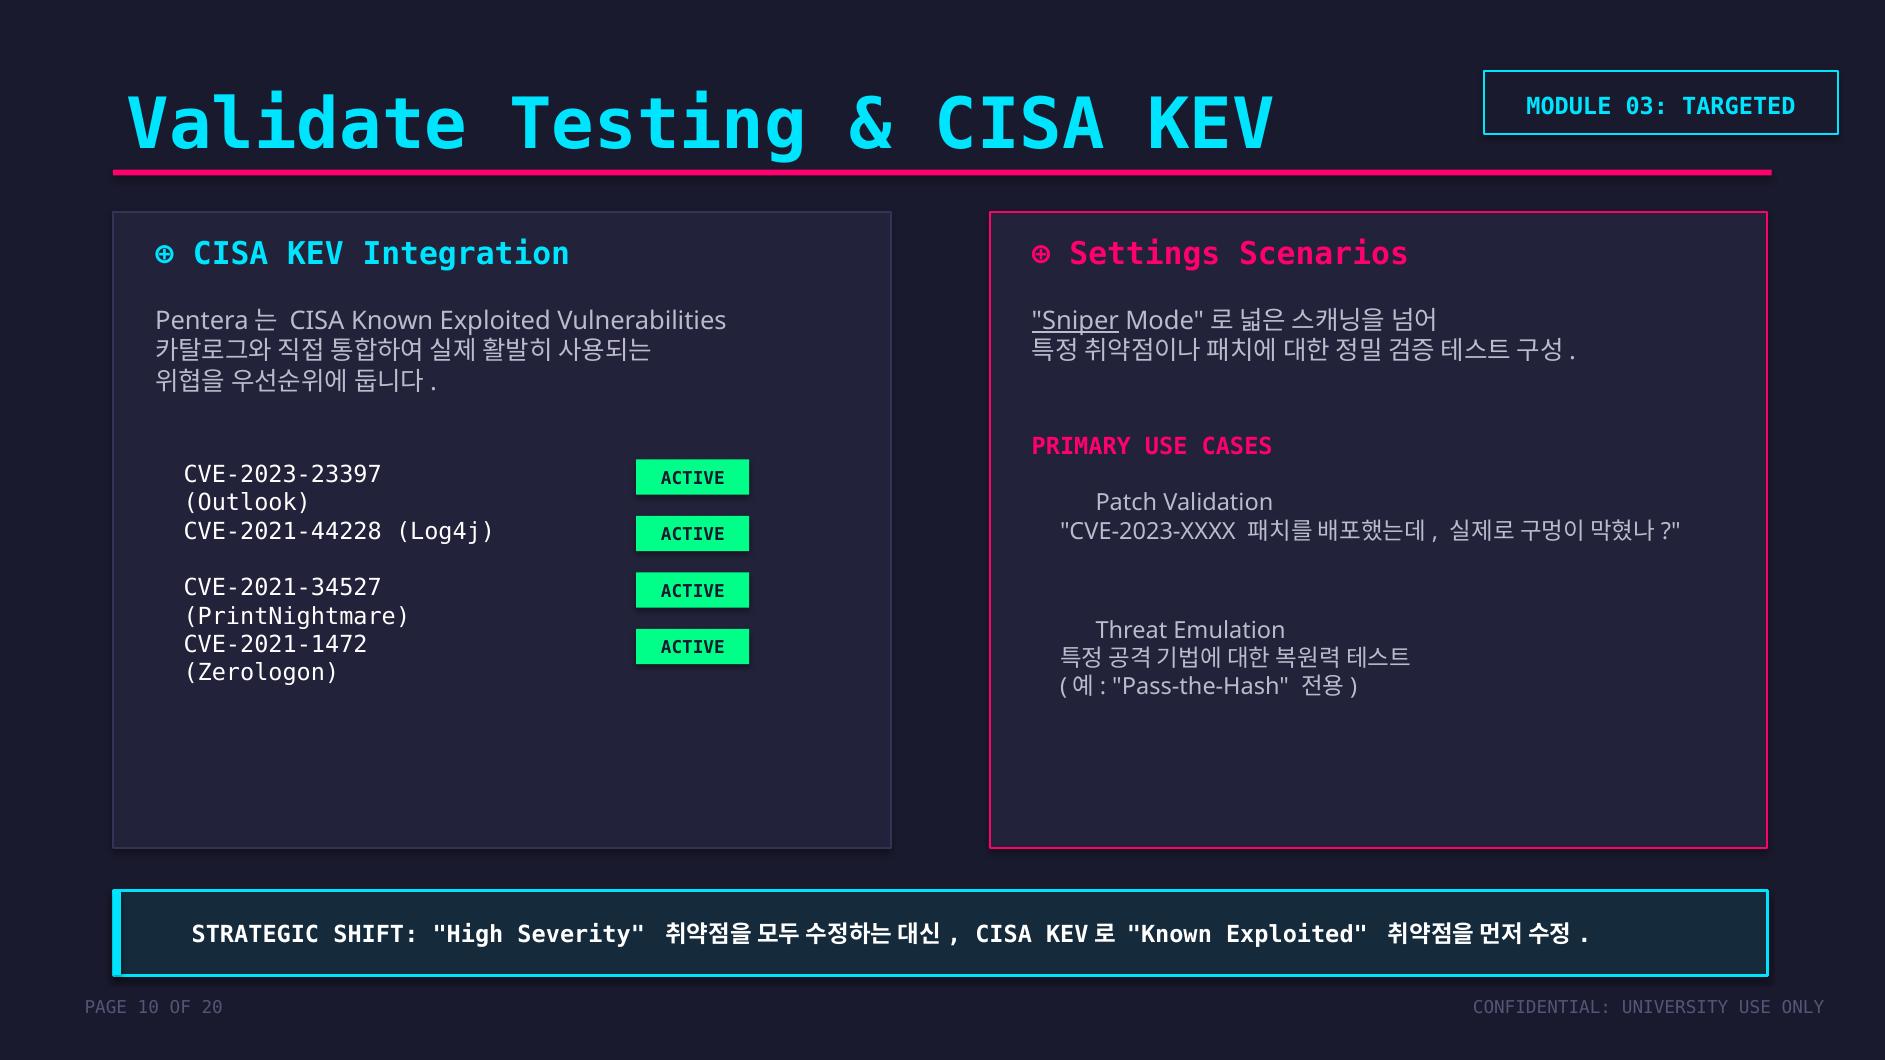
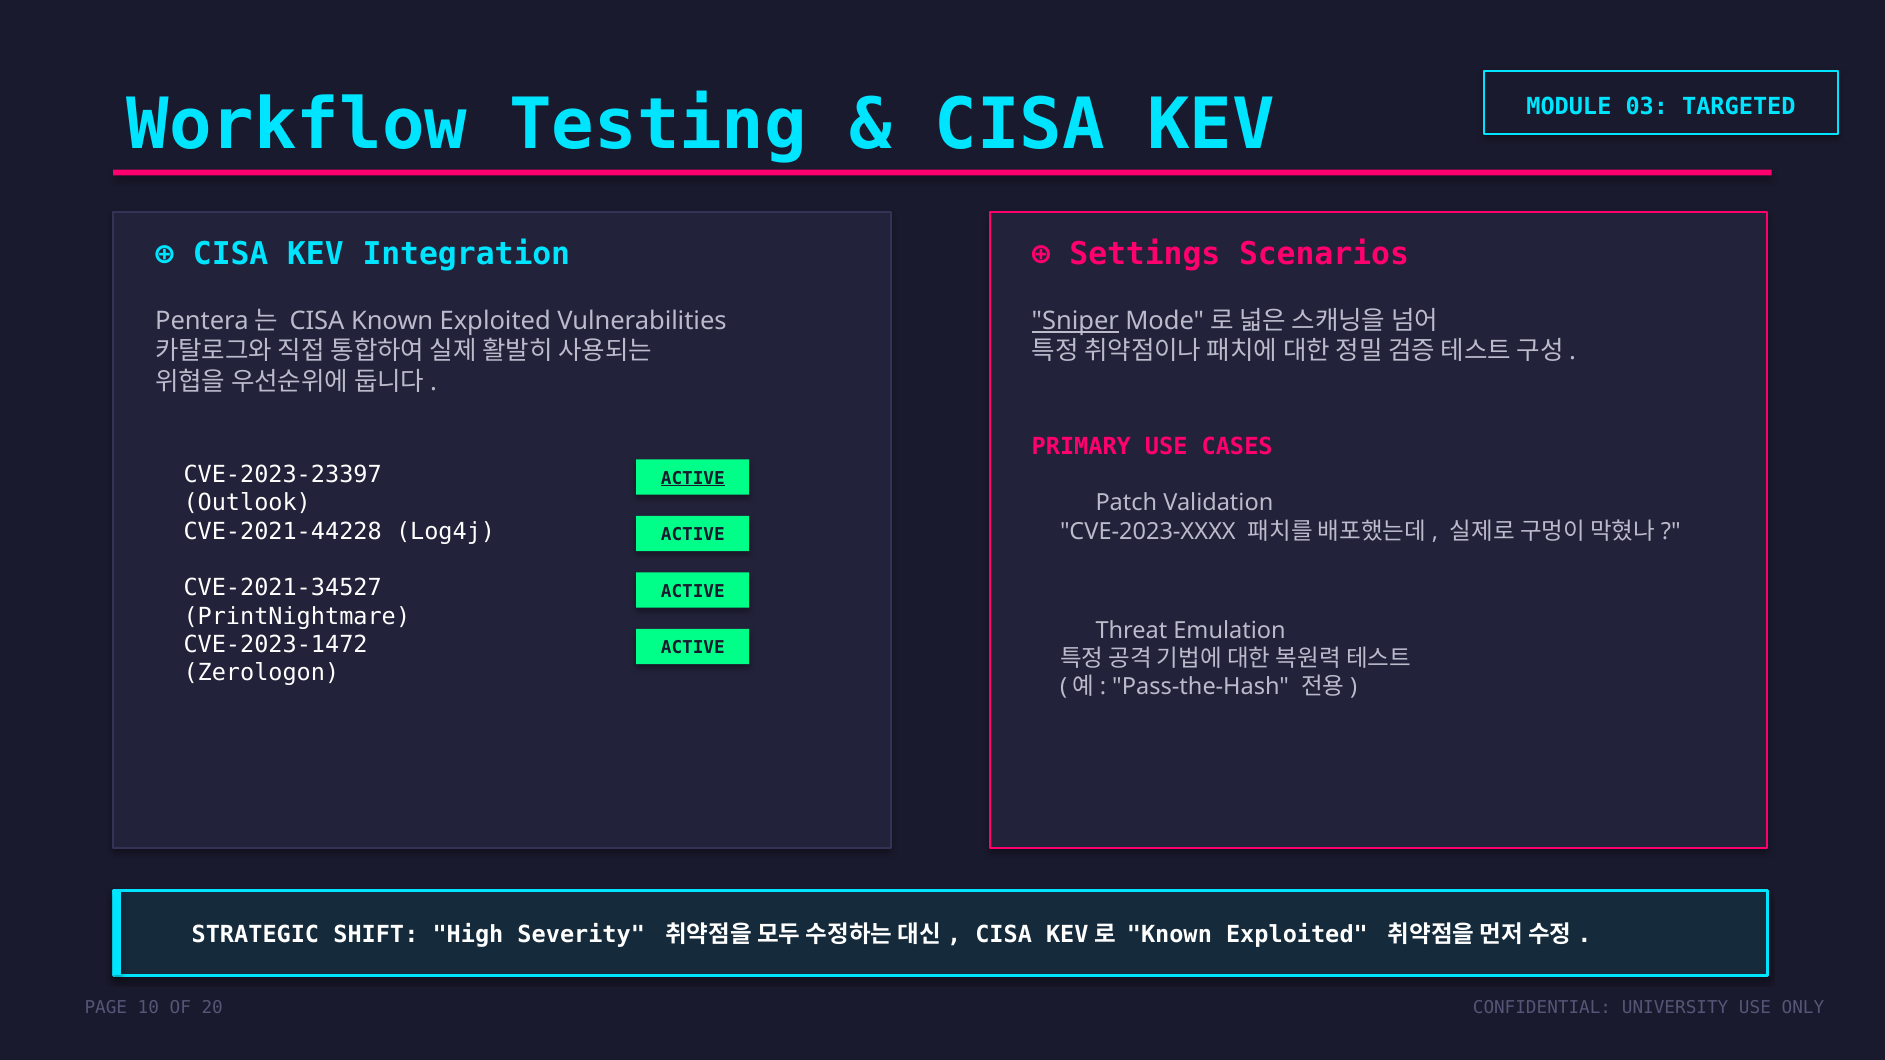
Validate: Validate -> Workflow (297, 125)
ACTIVE underline: none -> present (693, 478)
CVE-2021-1472: CVE-2021-1472 -> CVE-2023-1472 (276, 645)
